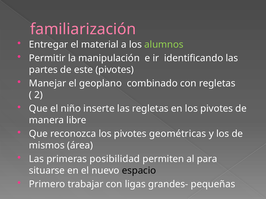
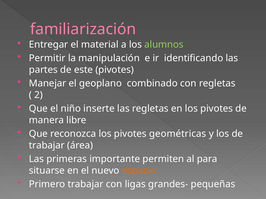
mismos: mismos -> trabajar (47, 146)
posibilidad: posibilidad -> importante (115, 159)
espacio colour: black -> orange (139, 171)
